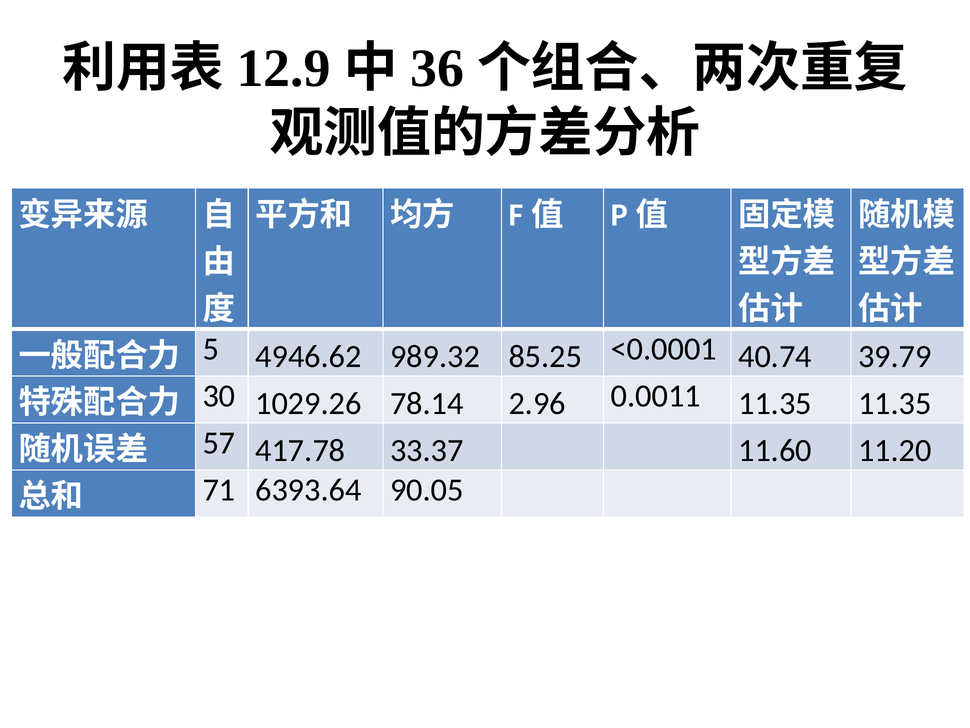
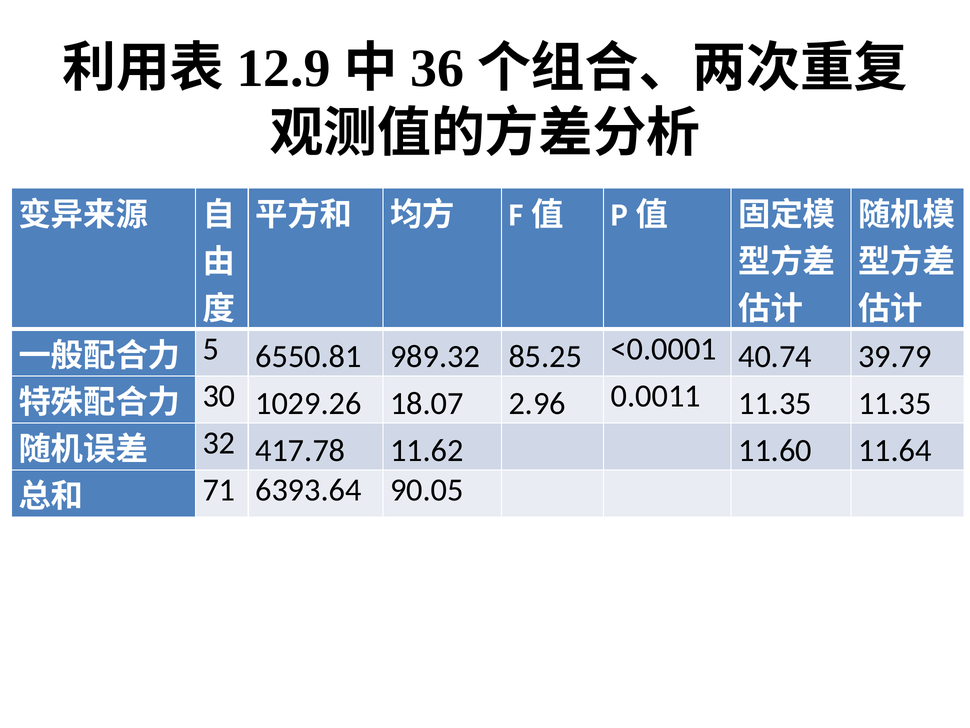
4946.62: 4946.62 -> 6550.81 (308, 356)
78.14: 78.14 -> 18.07 (427, 403)
57: 57 -> 32 (219, 443)
33.37: 33.37 -> 11.62 (427, 450)
11.20: 11.20 -> 11.64 (895, 450)
